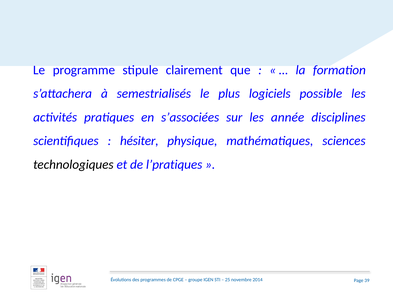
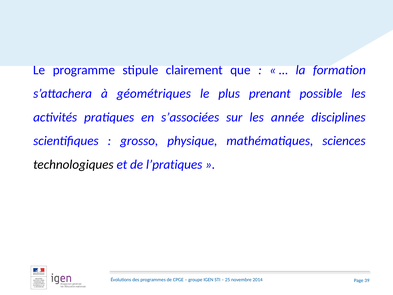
semestrialisés: semestrialisés -> géométriques (154, 94)
logiciels: logiciels -> prenant (270, 94)
hésiter: hésiter -> grosso (139, 141)
